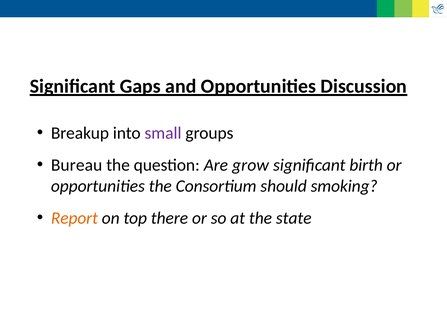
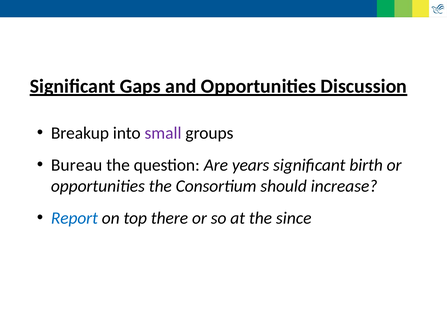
grow: grow -> years (251, 165)
smoking: smoking -> increase (344, 186)
Report colour: orange -> blue (74, 218)
state: state -> since (294, 218)
